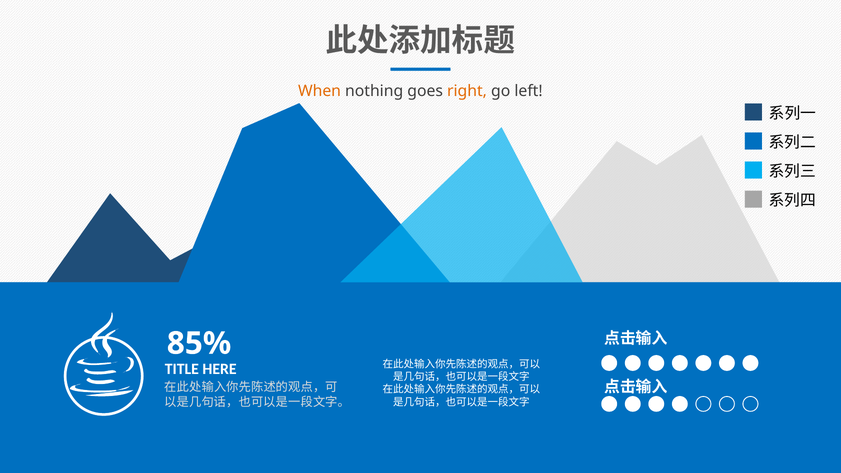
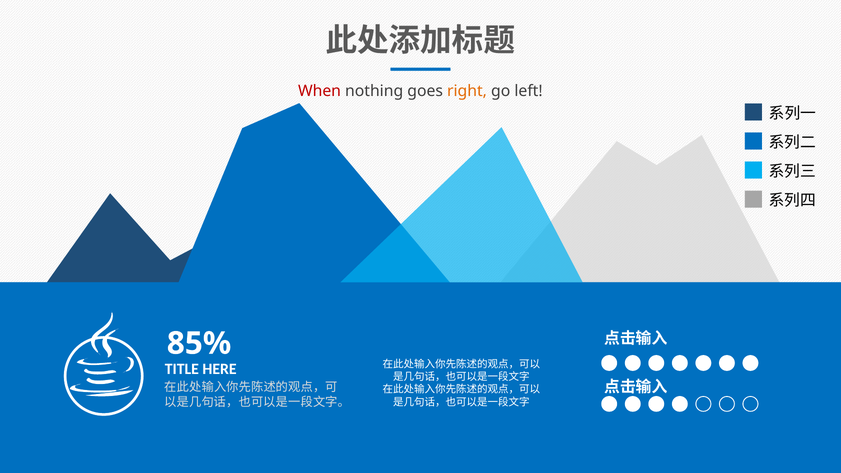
When colour: orange -> red (320, 91)
